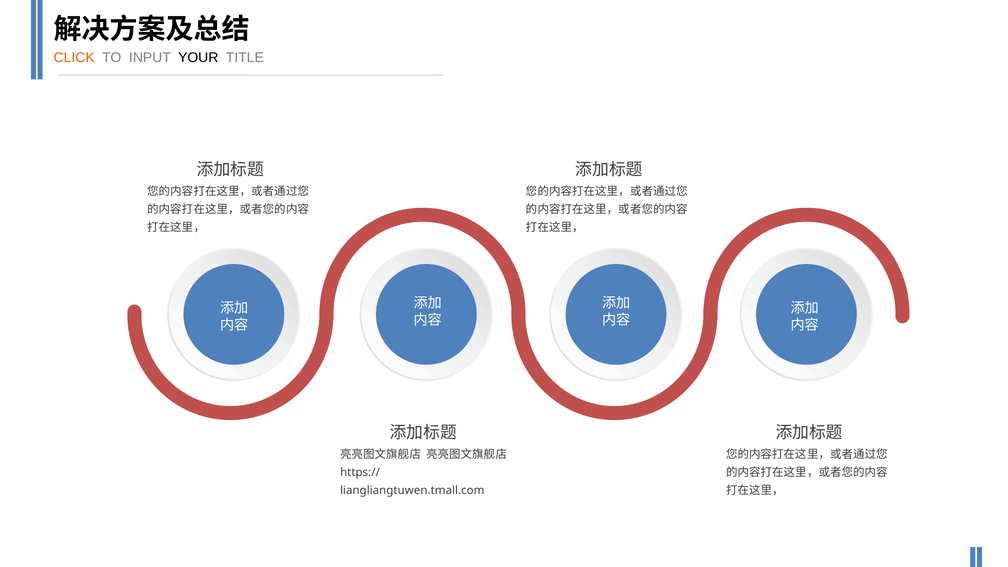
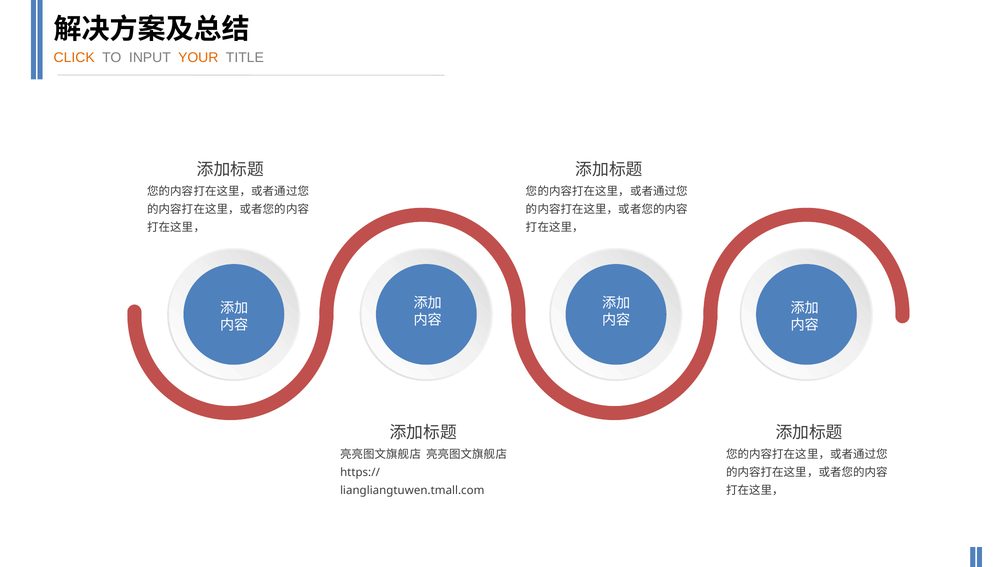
YOUR colour: black -> orange (198, 58)
